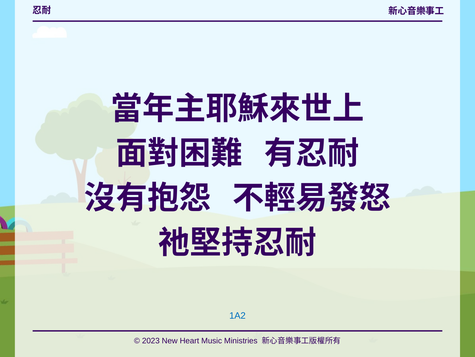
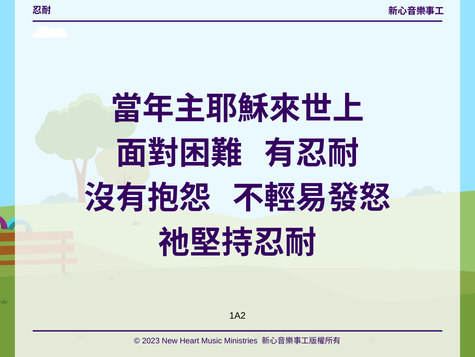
1A2 colour: blue -> black (237, 315)
